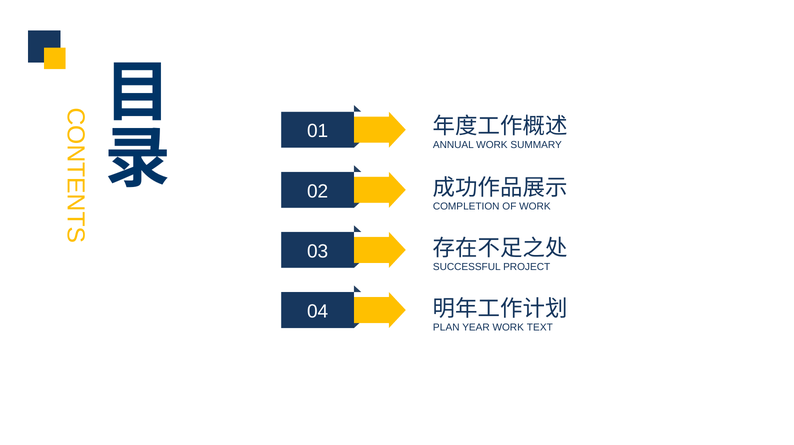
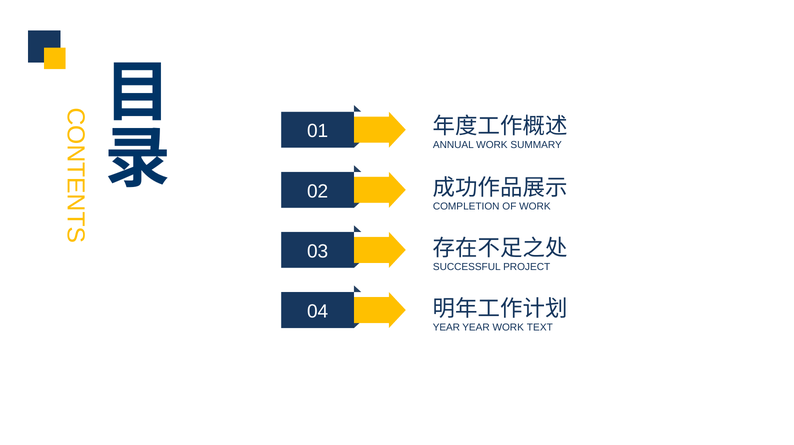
PLAN: PLAN -> YEAR (446, 327)
